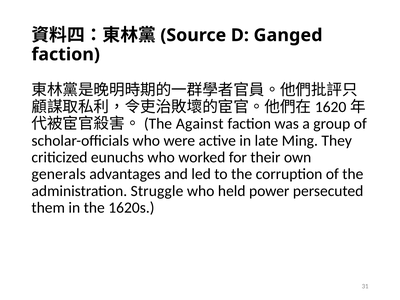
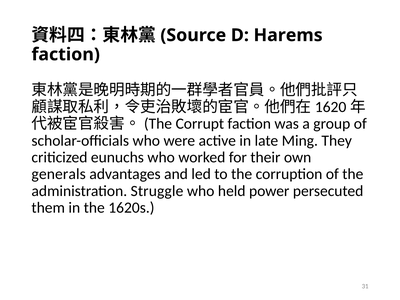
Ganged: Ganged -> Harems (288, 35)
Against: Against -> Corrupt (200, 124)
